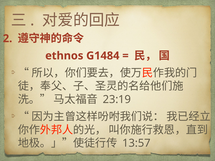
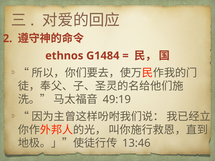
23:19: 23:19 -> 49:19 (117, 100)
13:57: 13:57 -> 13:46 (136, 143)
